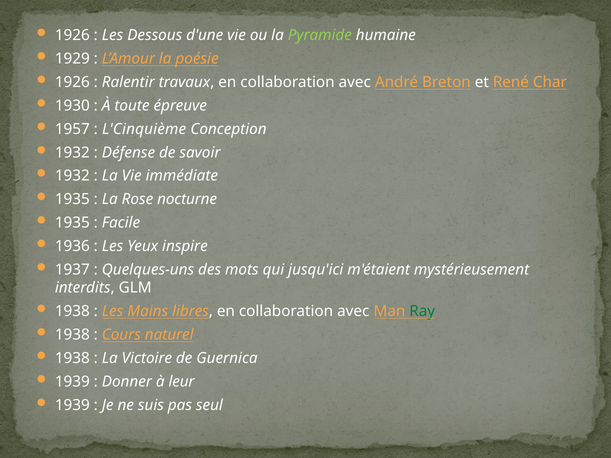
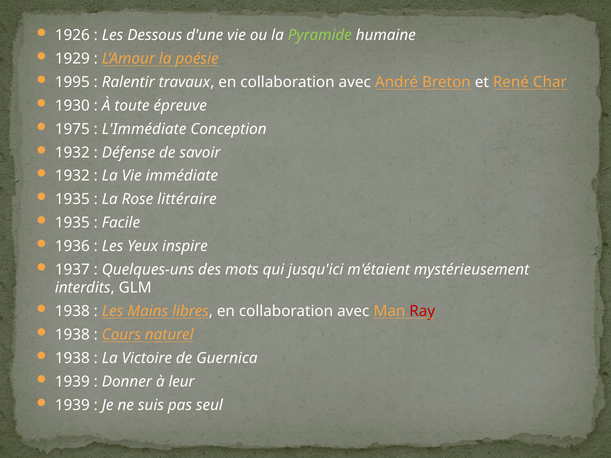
1926: 1926 -> 1995 (72, 82)
1957: 1957 -> 1975 (72, 129)
L'Cinquième: L'Cinquième -> L'Immédiate (144, 129)
nocturne: nocturne -> littéraire (187, 199)
Ray colour: green -> red (422, 312)
